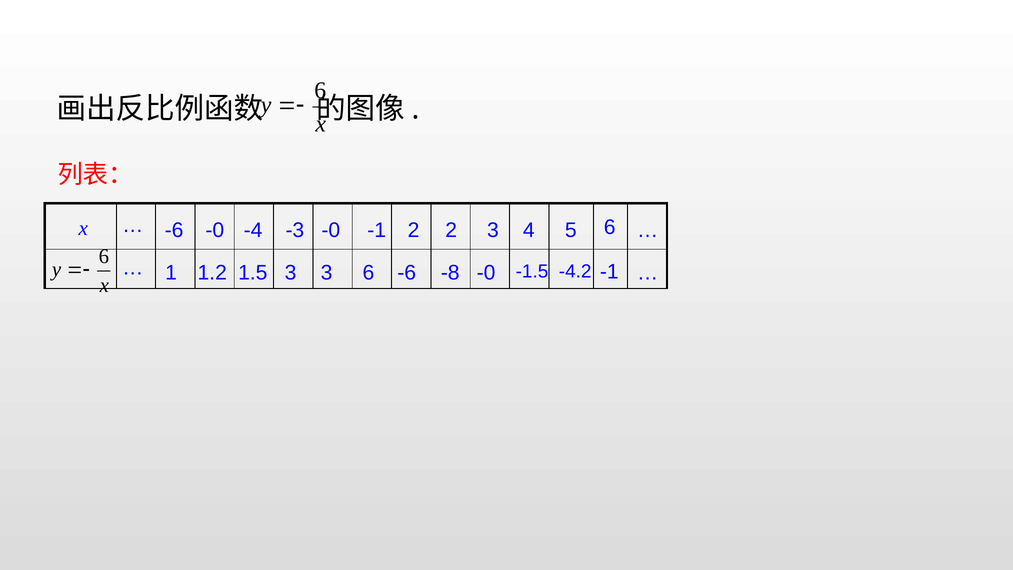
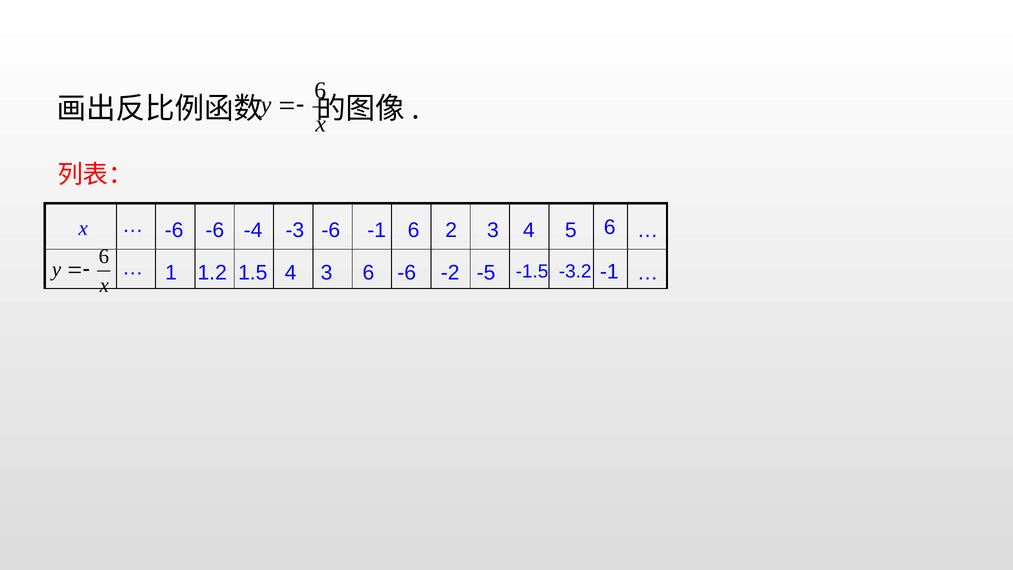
x 2: 2 -> 6 (414, 230)
-0: -0 -> -6 (215, 230)
-0: -0 -> -6 (331, 230)
-4.2: -4.2 -> -3.2 (575, 271)
1.5 3: 3 -> 4 (291, 273)
-8: -8 -> -2 (450, 273)
-0: -0 -> -5 (486, 273)
